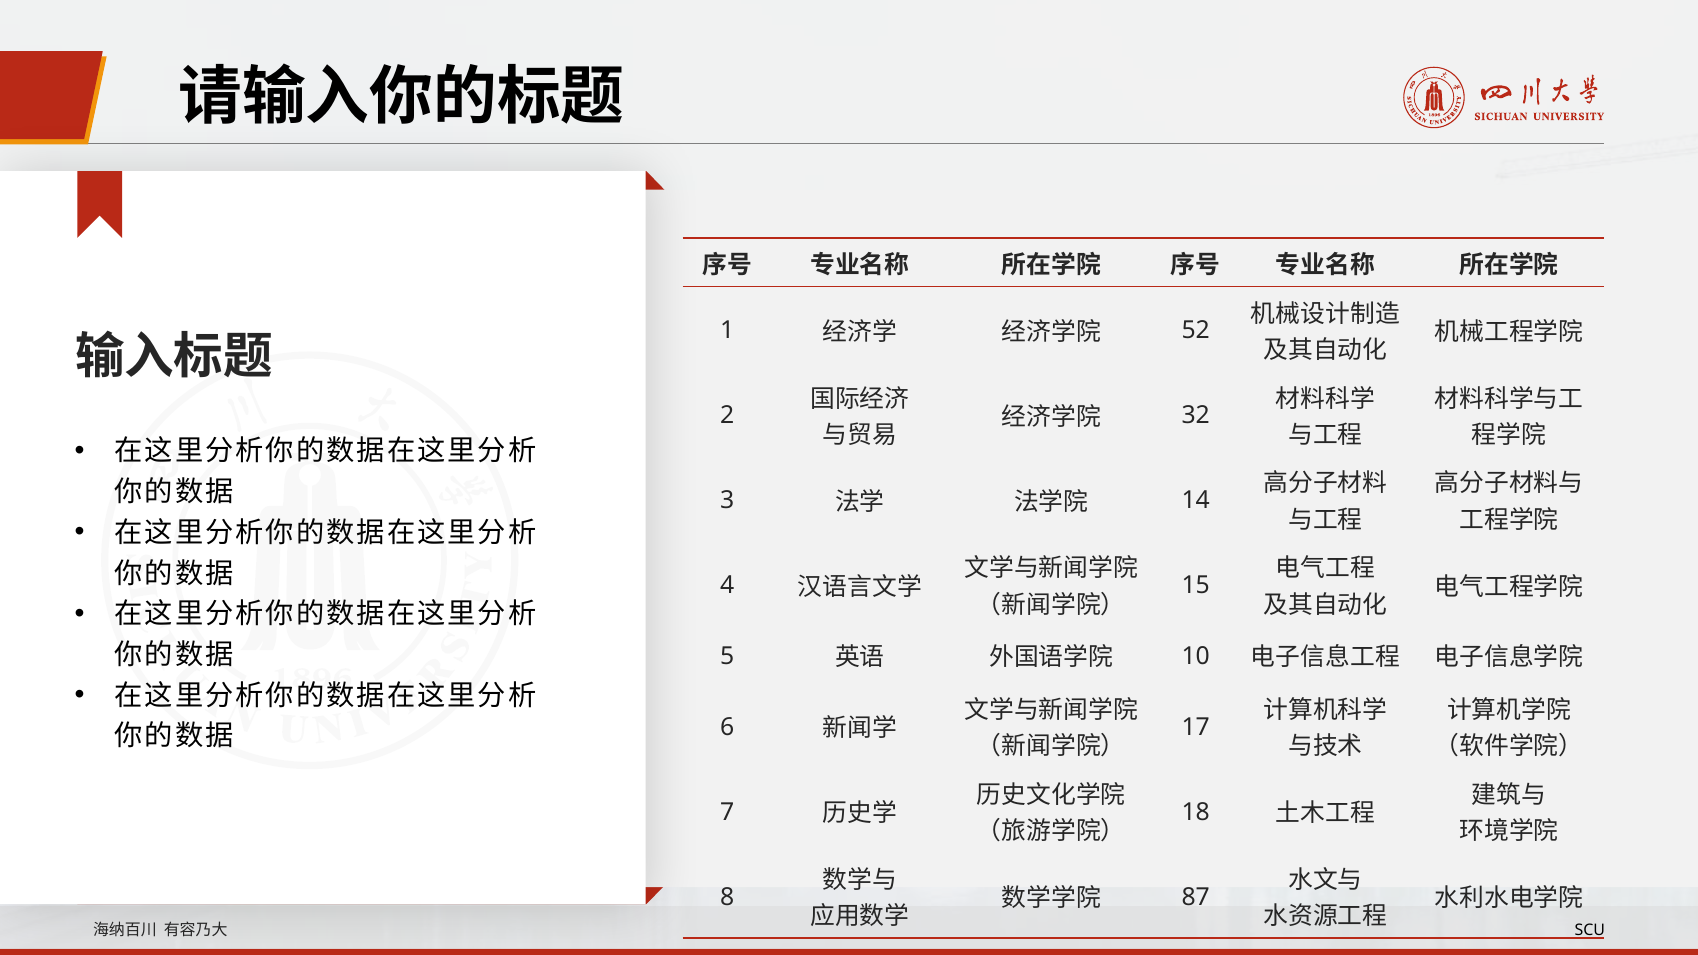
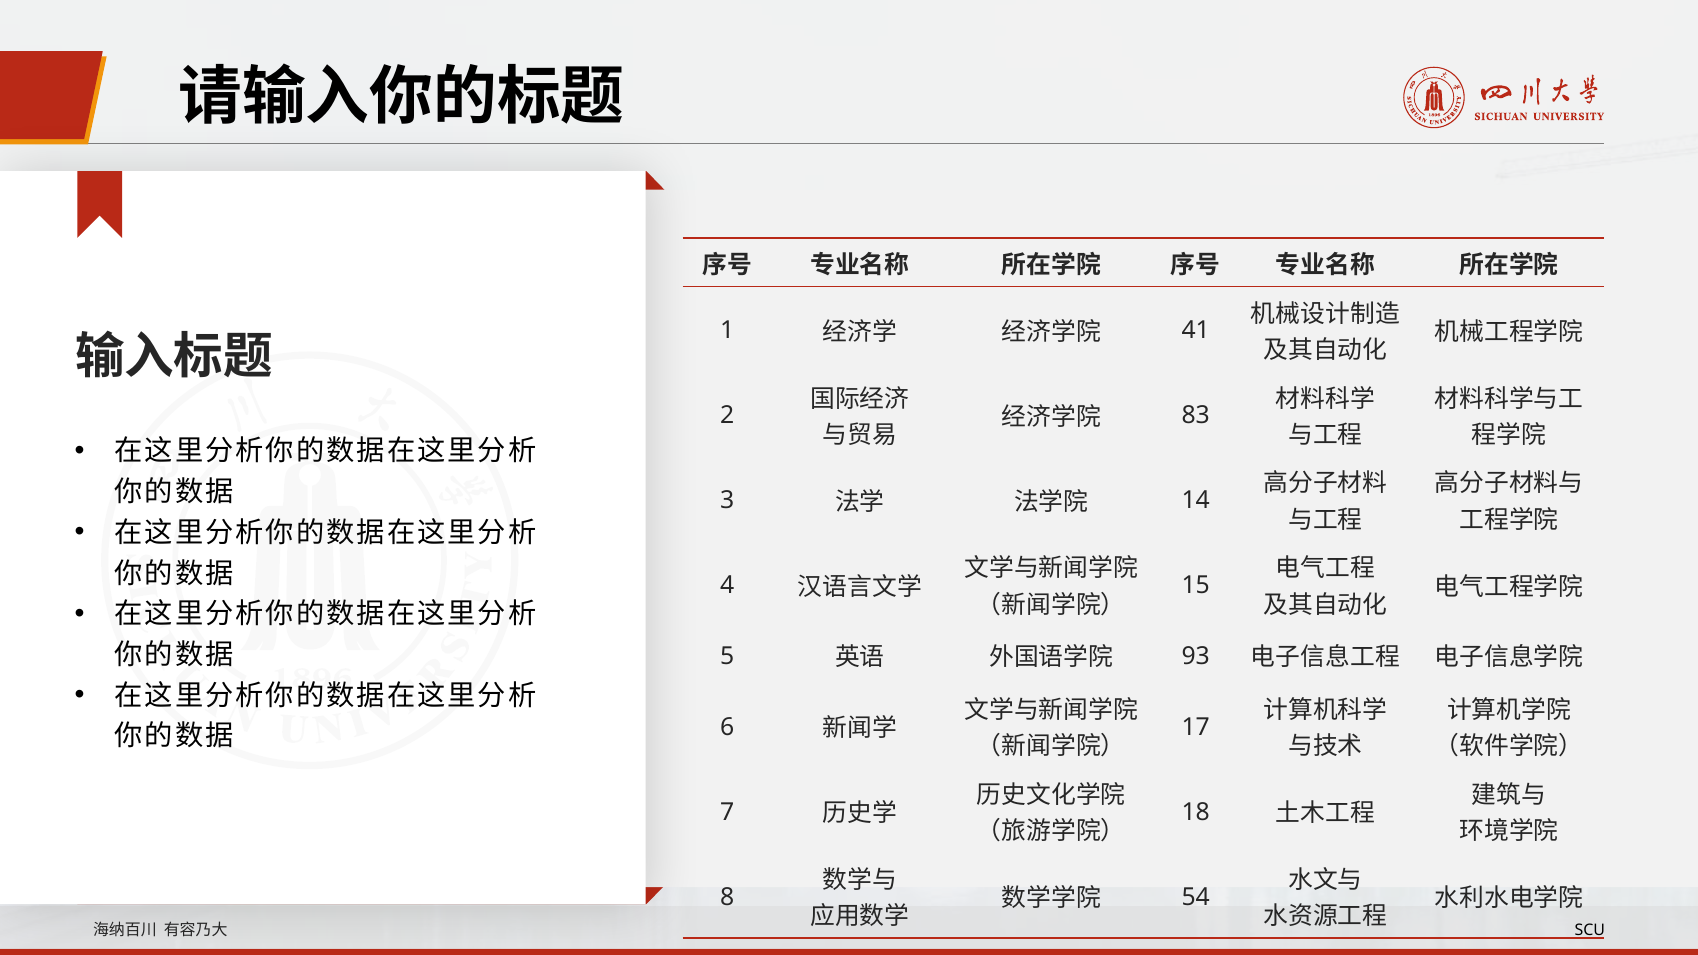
52: 52 -> 41 (1196, 331)
32: 32 -> 83 (1196, 416)
10: 10 -> 93 (1196, 656)
87: 87 -> 54 (1196, 897)
